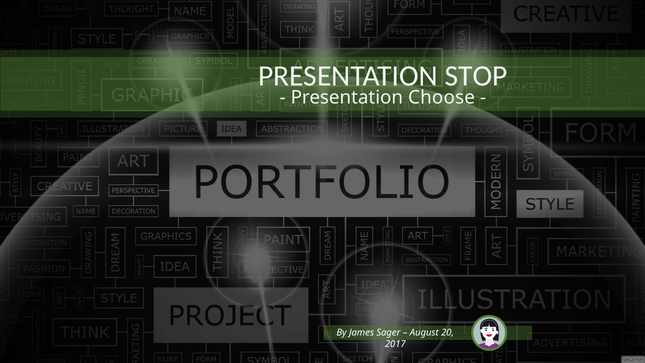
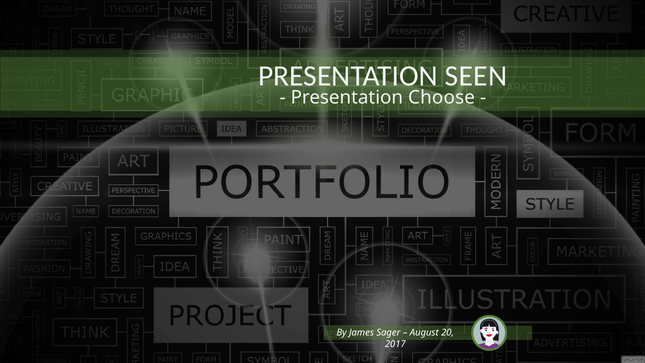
STOP: STOP -> SEEN (476, 76)
